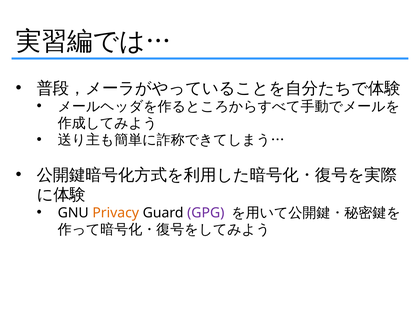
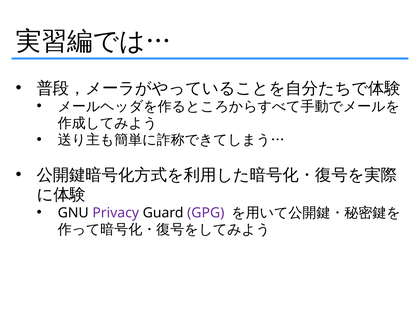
Privacy colour: orange -> purple (116, 213)
